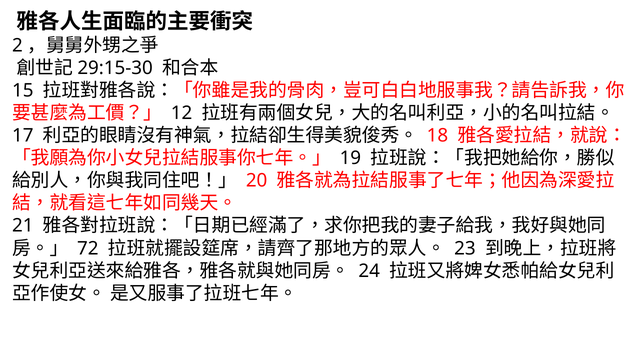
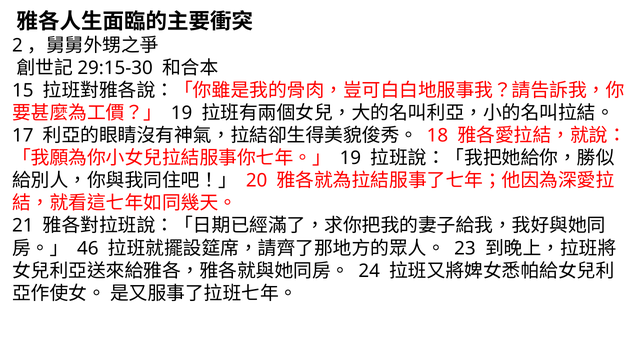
12: 12 -> 19 (182, 113)
72: 72 -> 46 (88, 248)
